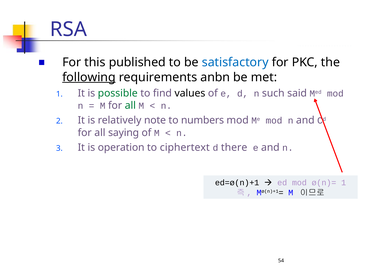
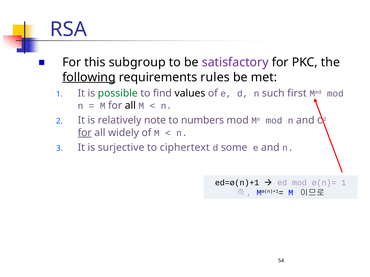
published: published -> subgroup (137, 63)
satisfactory colour: blue -> purple (235, 63)
anbn: anbn -> rules (215, 77)
said: said -> first (297, 93)
all colour: green -> black (130, 106)
for underline: none -> present (85, 133)
saying: saying -> widely (124, 133)
operation: operation -> surjective (121, 148)
there: there -> some (234, 148)
